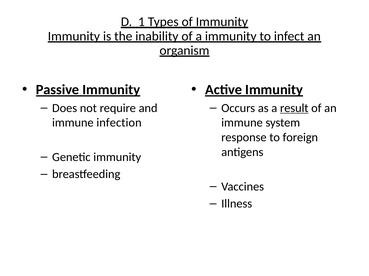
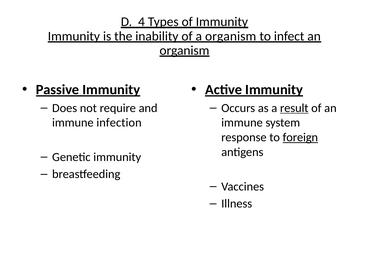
1: 1 -> 4 (141, 22)
a immunity: immunity -> organism (231, 36)
foreign underline: none -> present (300, 138)
